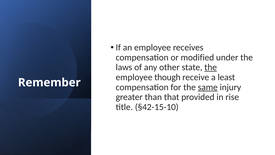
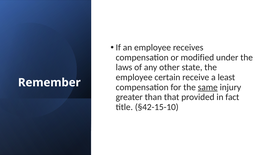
the underline: present -> none (211, 67)
though: though -> certain (167, 77)
rise: rise -> fact (232, 97)
